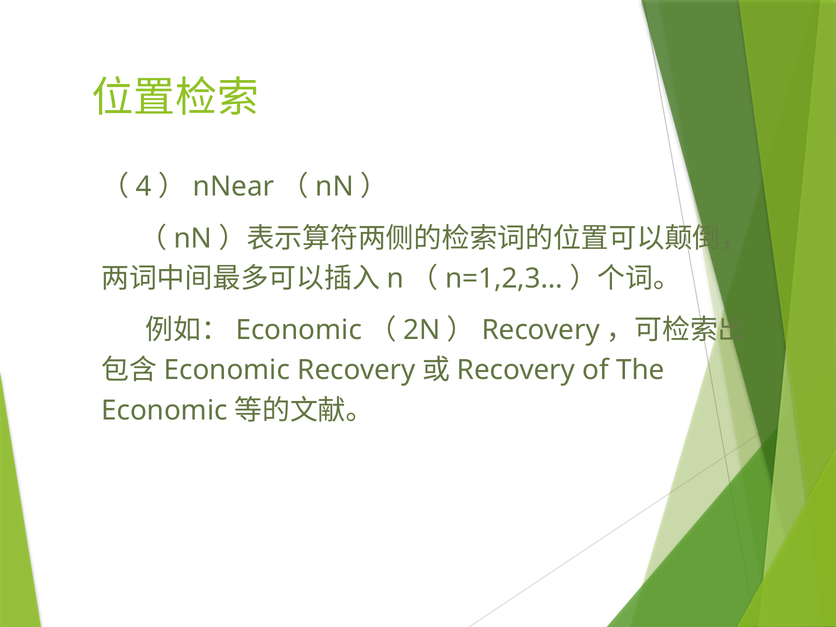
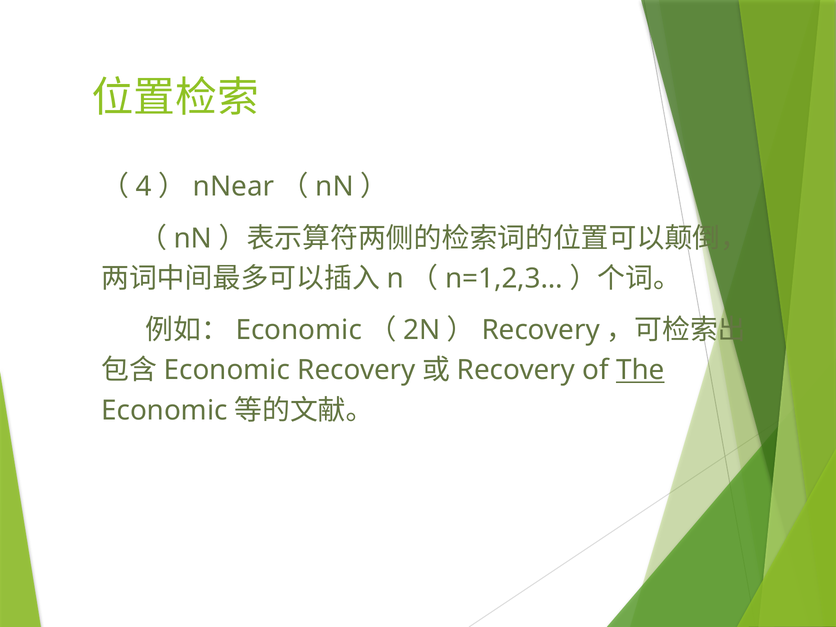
The underline: none -> present (640, 370)
